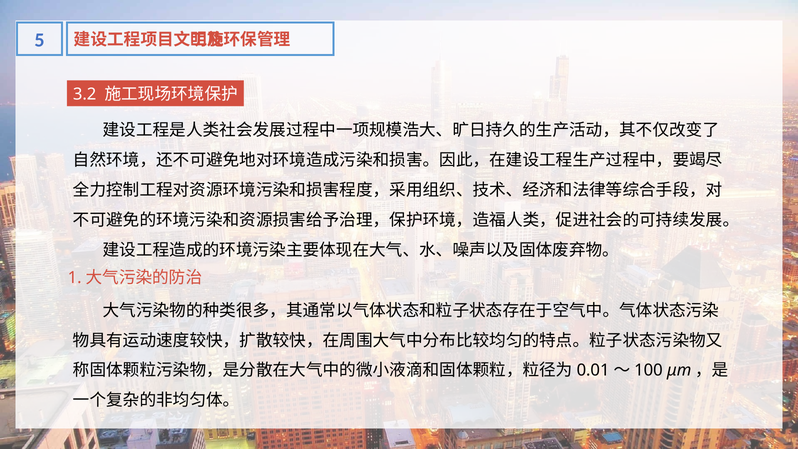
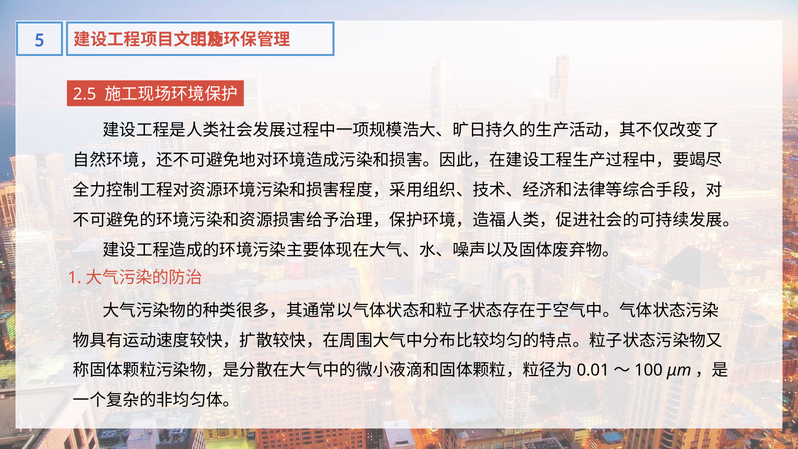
3.2: 3.2 -> 2.5 (85, 94)
